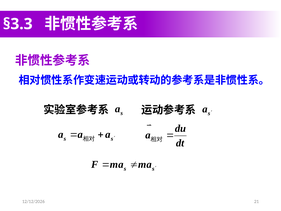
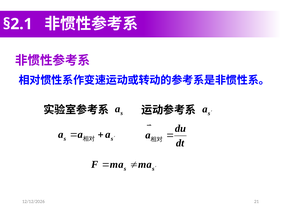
§3.3: §3.3 -> §2.1 (18, 24)
